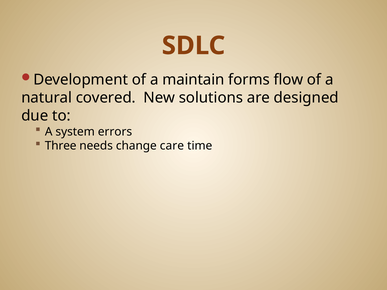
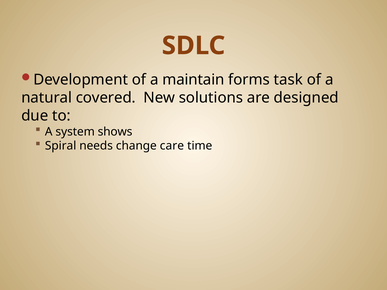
flow: flow -> task (288, 80)
errors: errors -> shows (115, 132)
Three: Three -> Spiral (61, 146)
